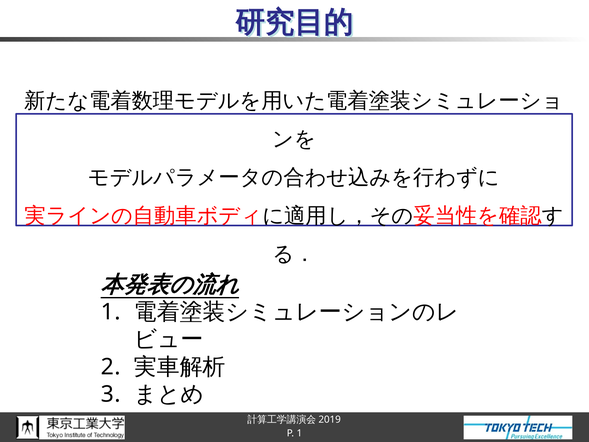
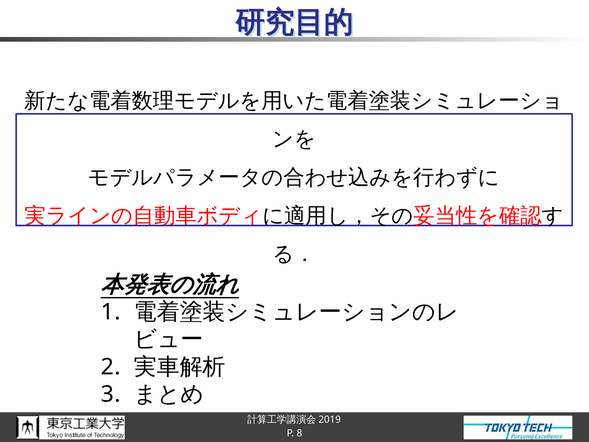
P 1: 1 -> 8 (299, 433)
